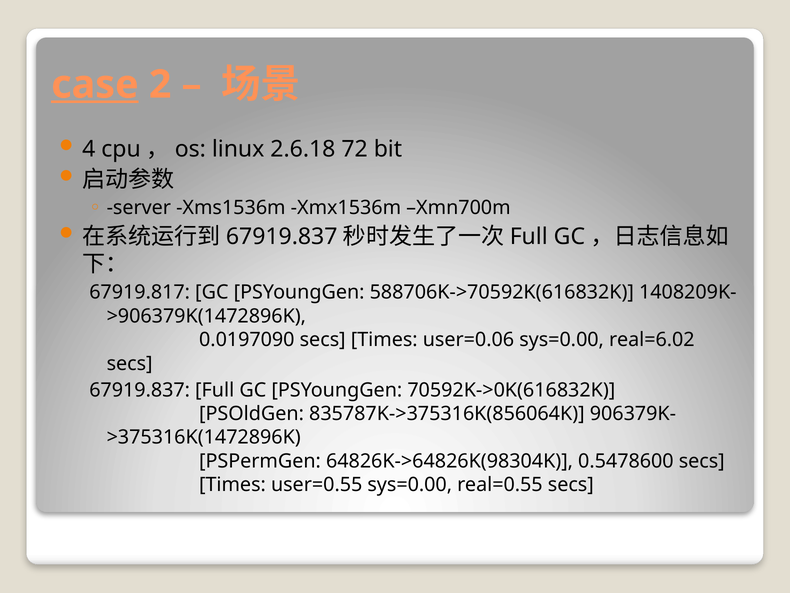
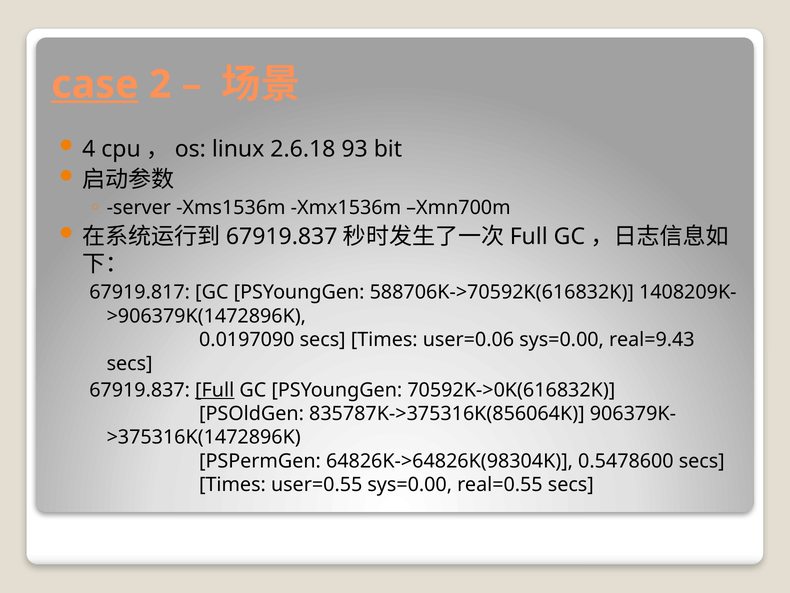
72: 72 -> 93 (355, 149)
real=6.02: real=6.02 -> real=9.43 (652, 340)
Full underline: none -> present (215, 390)
